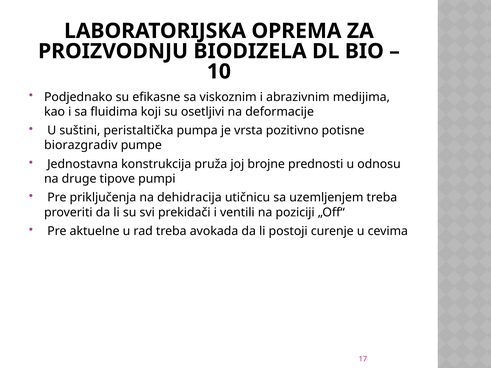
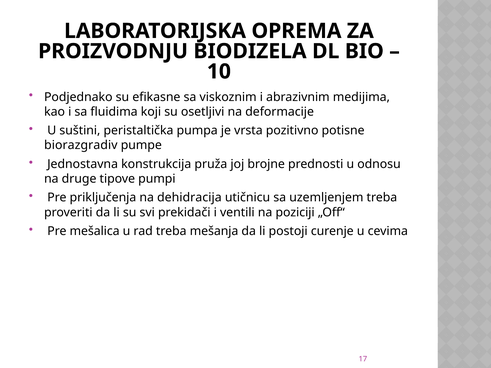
aktuelne: aktuelne -> mešalica (95, 231)
avokada: avokada -> mešanja (214, 231)
